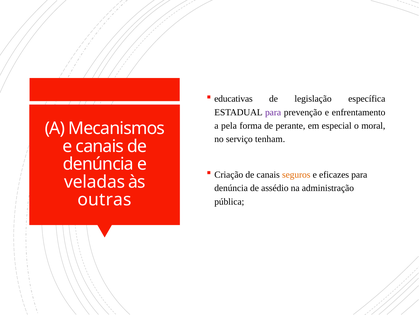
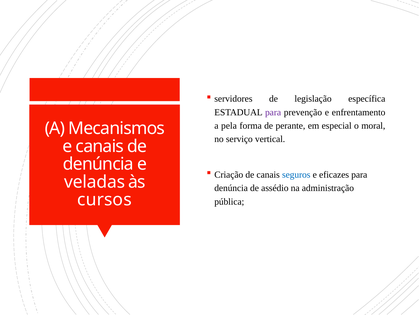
educativas: educativas -> servidores (233, 99)
tenham: tenham -> vertical (270, 139)
seguros colour: orange -> blue (296, 174)
outras: outras -> cursos (104, 199)
